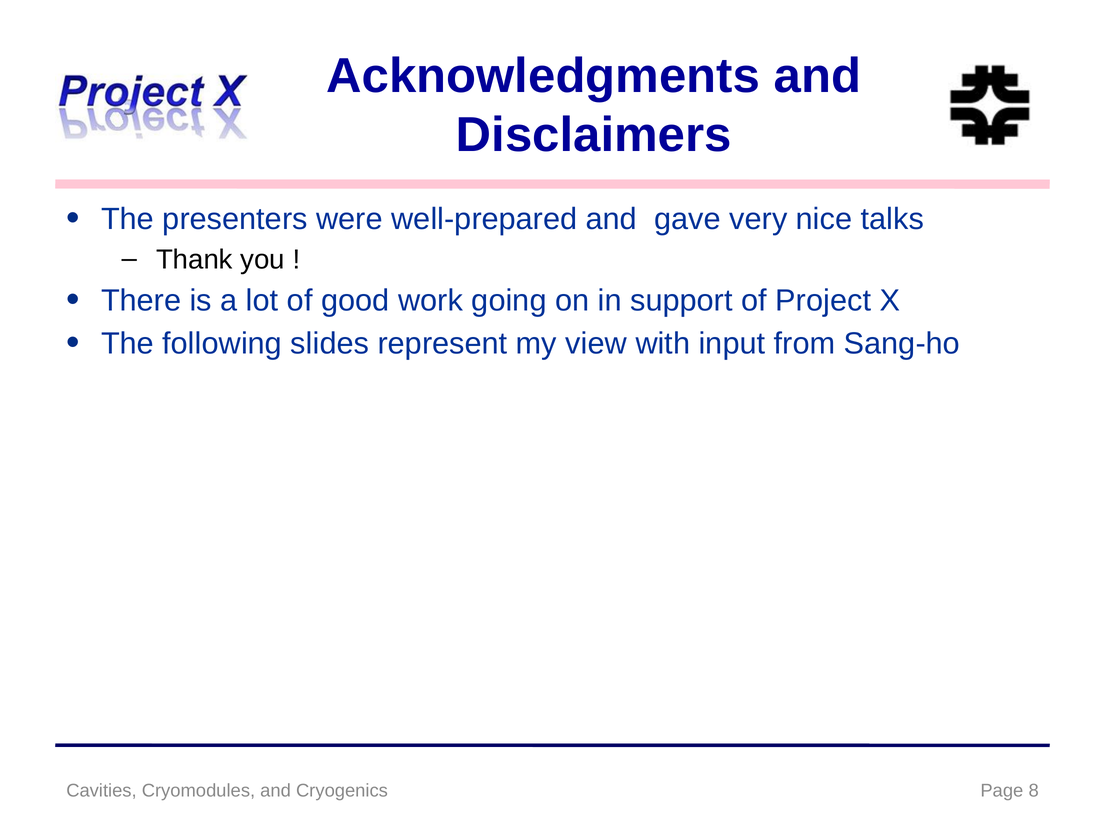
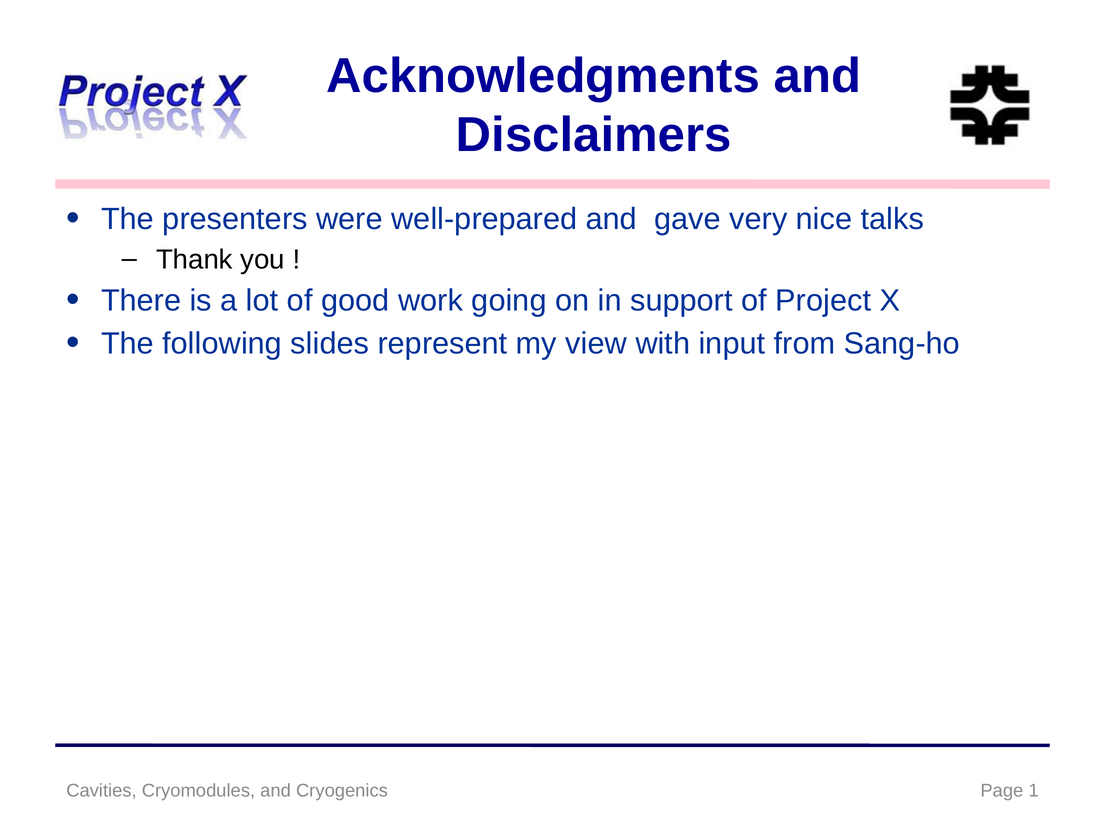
8: 8 -> 1 (1034, 791)
